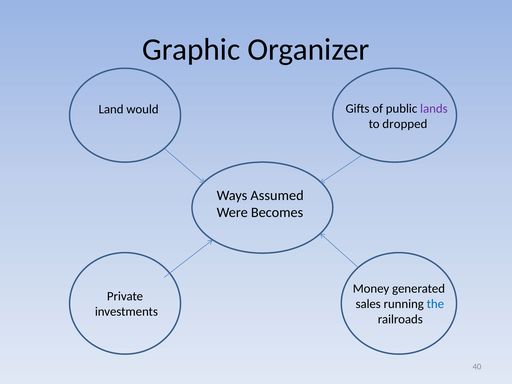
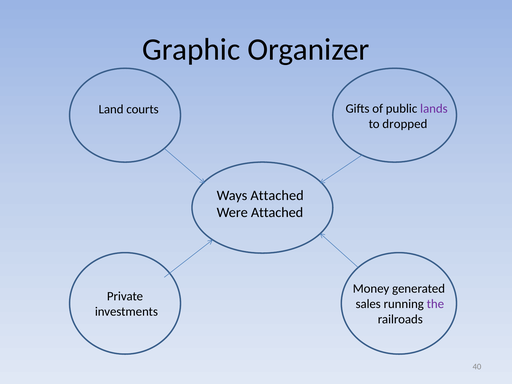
would: would -> courts (143, 109)
Ways Assumed: Assumed -> Attached (277, 195)
Were Becomes: Becomes -> Attached (277, 212)
the colour: blue -> purple (435, 304)
